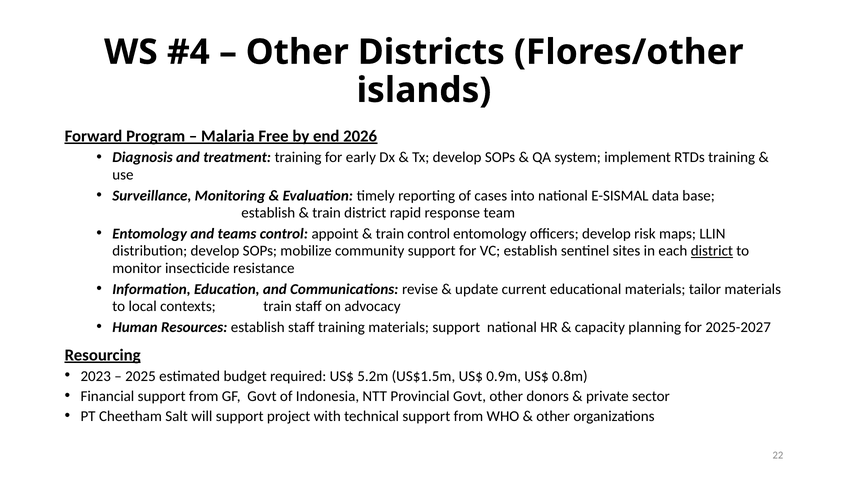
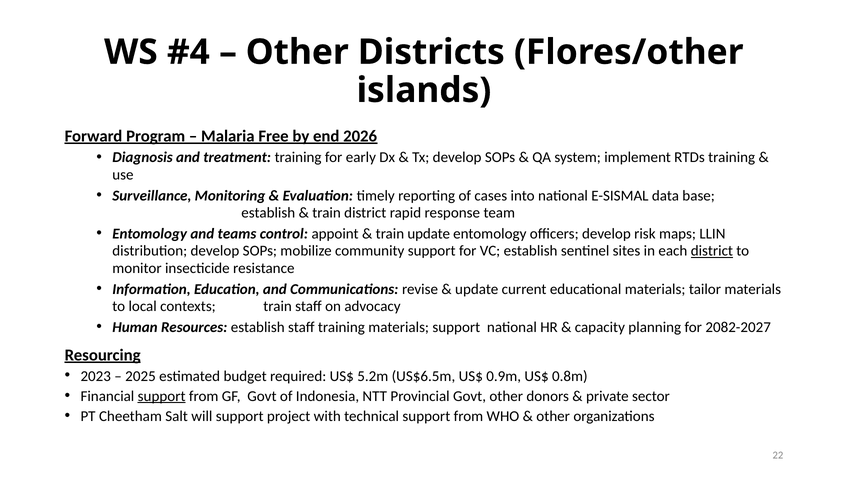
train control: control -> update (429, 234)
2025-2027: 2025-2027 -> 2082-2027 (738, 327)
US$1.5m: US$1.5m -> US$6.5m (423, 376)
support underline: none -> present (162, 396)
